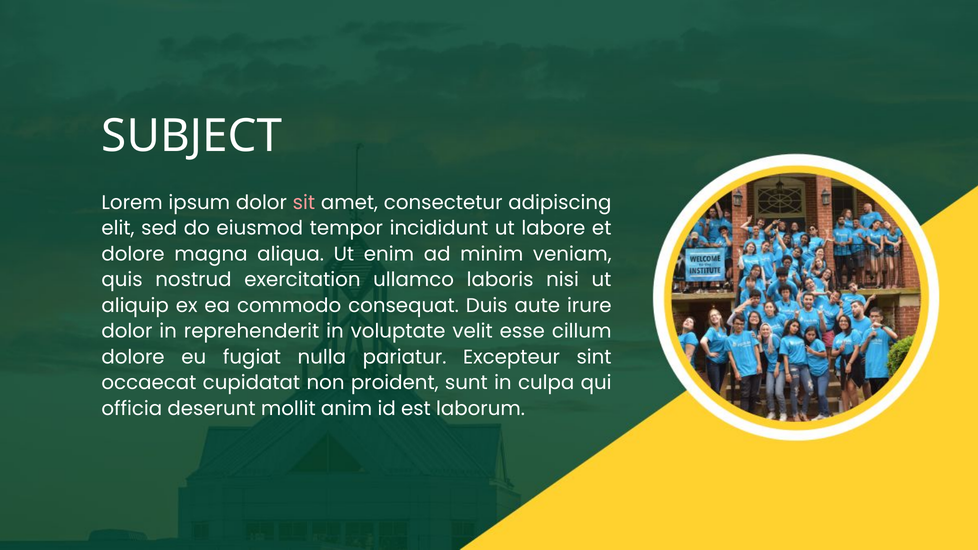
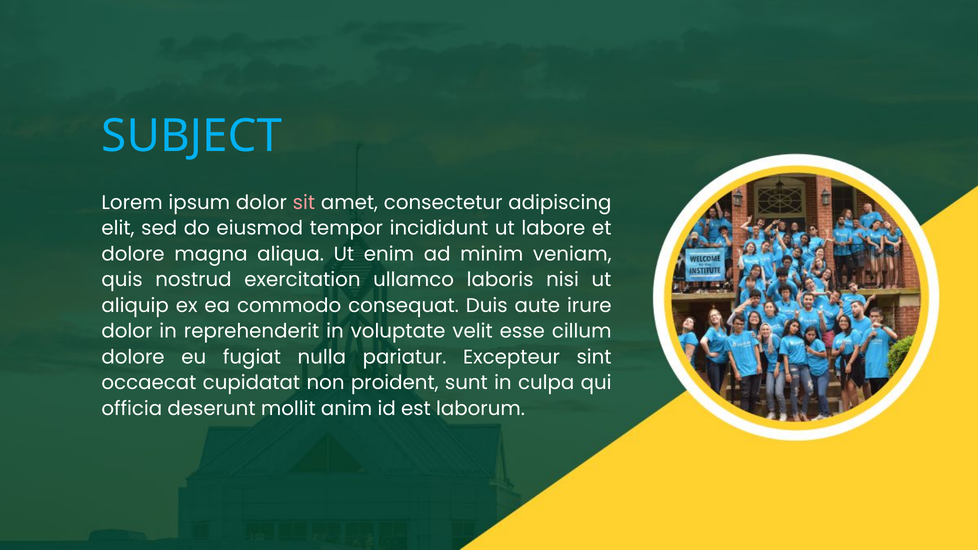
SUBJECT colour: white -> light blue (192, 136)
